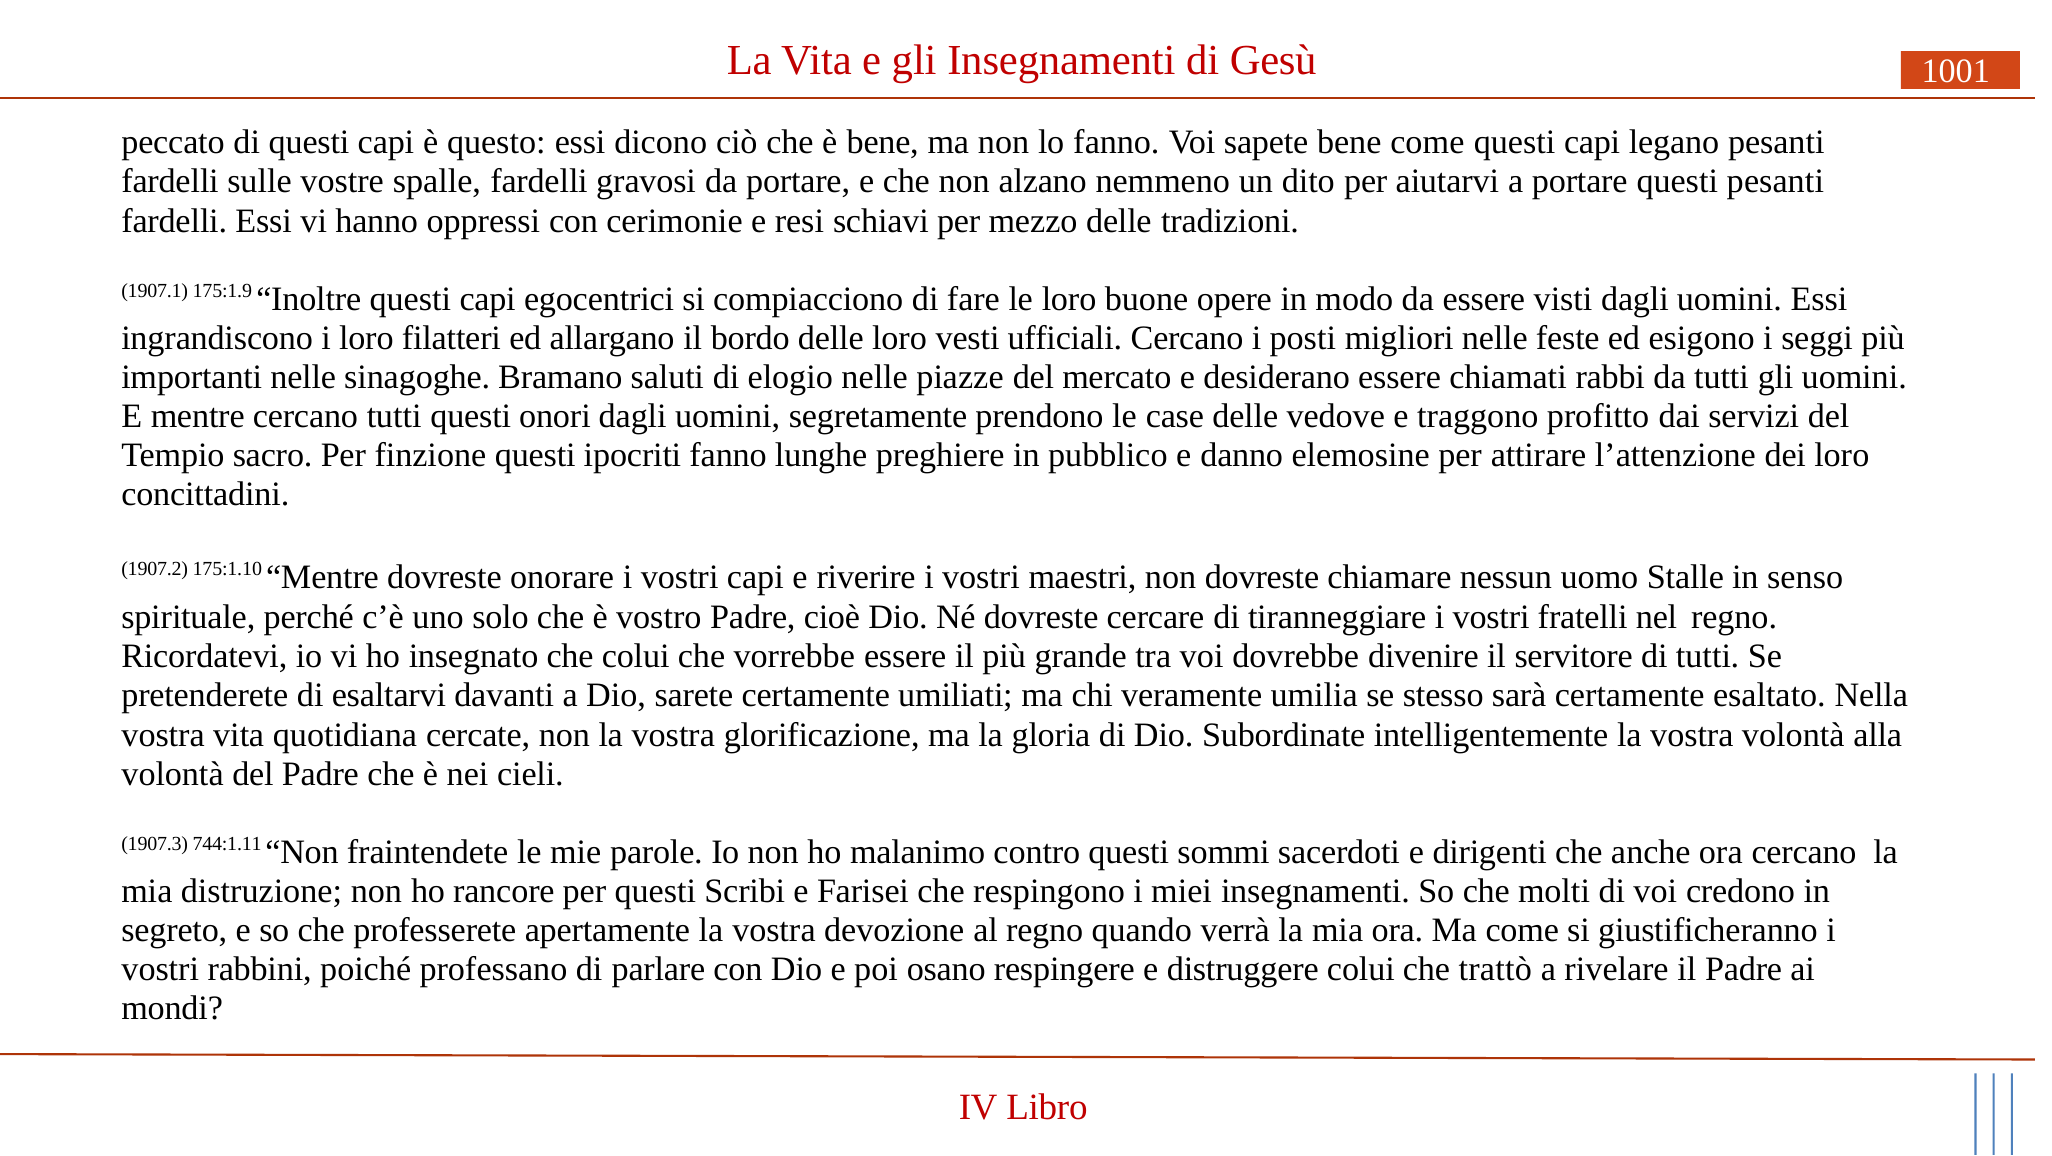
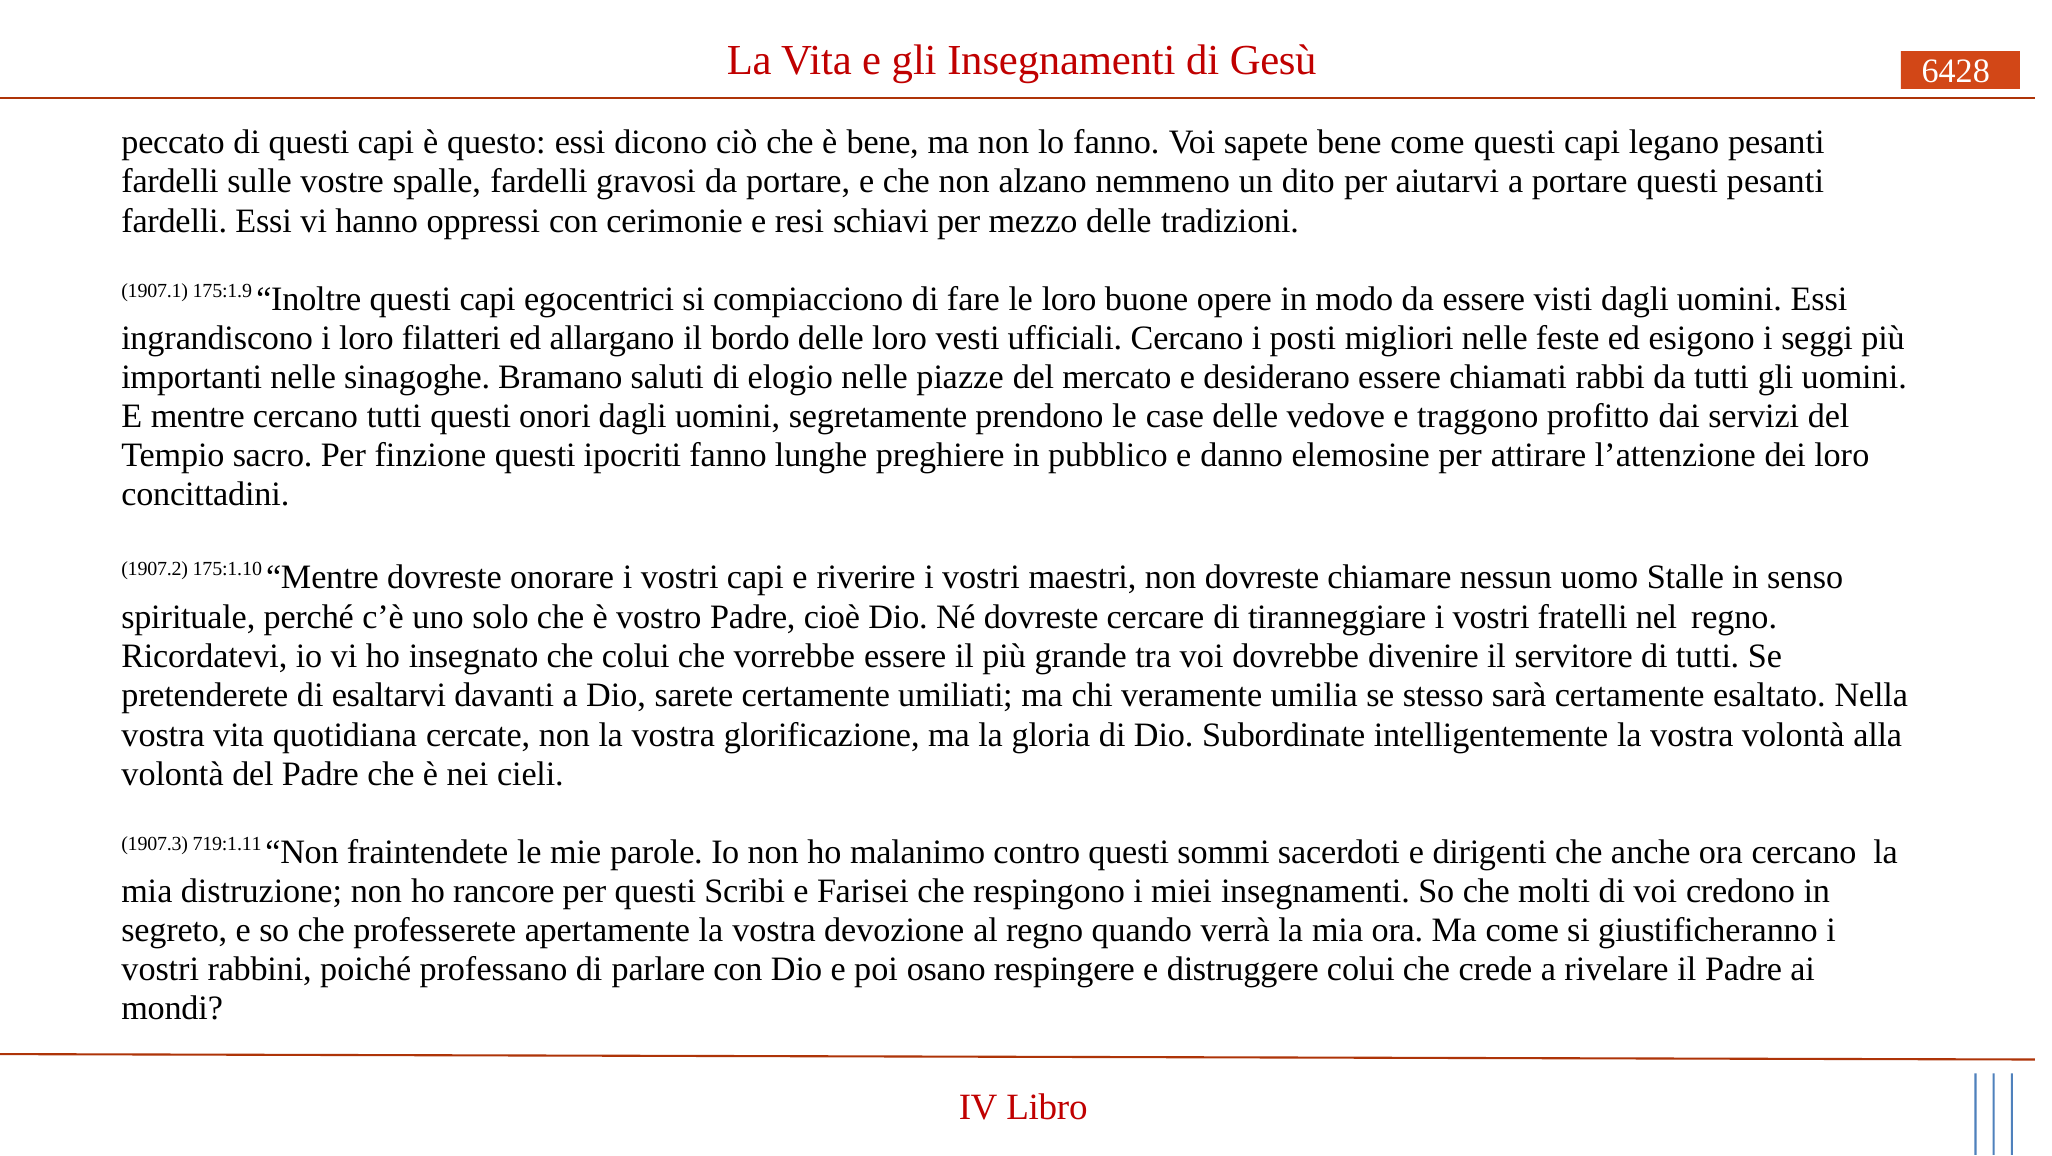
1001: 1001 -> 6428 (1956, 71)
744:1.11: 744:1.11 -> 719:1.11 (227, 844)
trattò: trattò -> crede (1495, 969)
